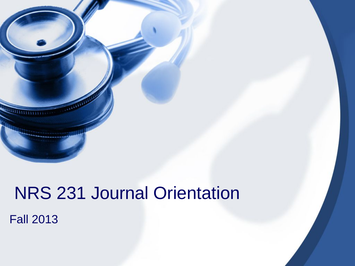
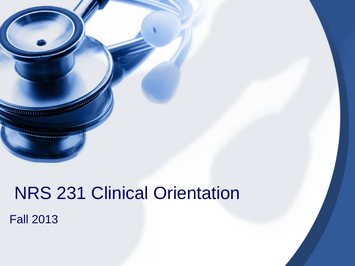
Journal: Journal -> Clinical (120, 194)
